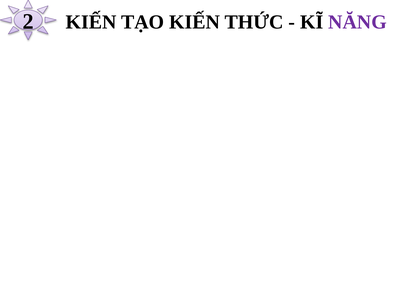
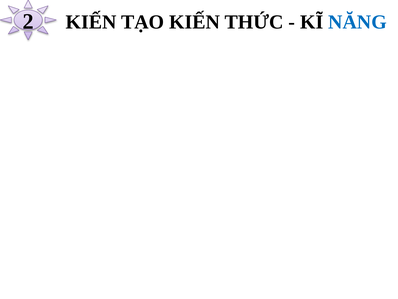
NĂNG colour: purple -> blue (357, 22)
